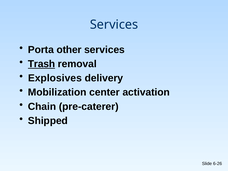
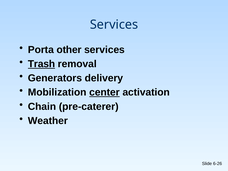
Explosives: Explosives -> Generators (55, 78)
center underline: none -> present (104, 92)
Shipped: Shipped -> Weather (48, 121)
